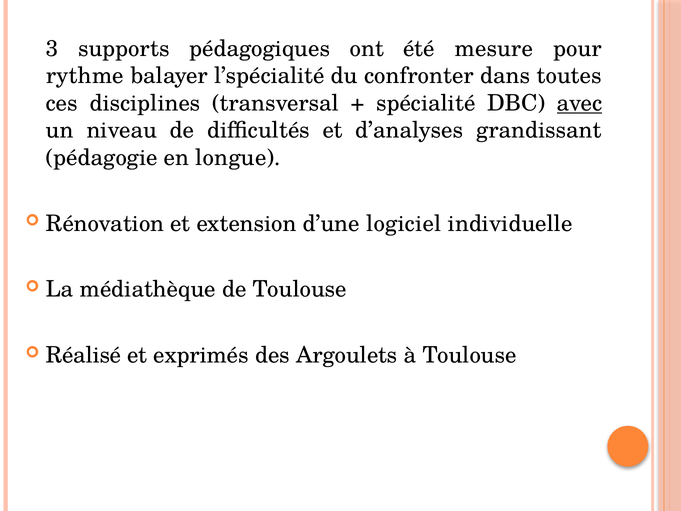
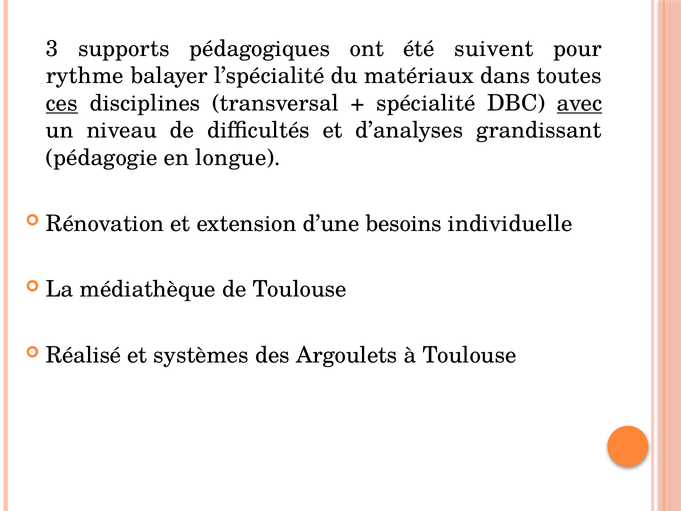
mesure: mesure -> suivent (494, 49)
confronter: confronter -> matériaux (419, 76)
ces underline: none -> present (62, 103)
logiciel: logiciel -> besoins (404, 224)
exprimés: exprimés -> systèmes (201, 355)
